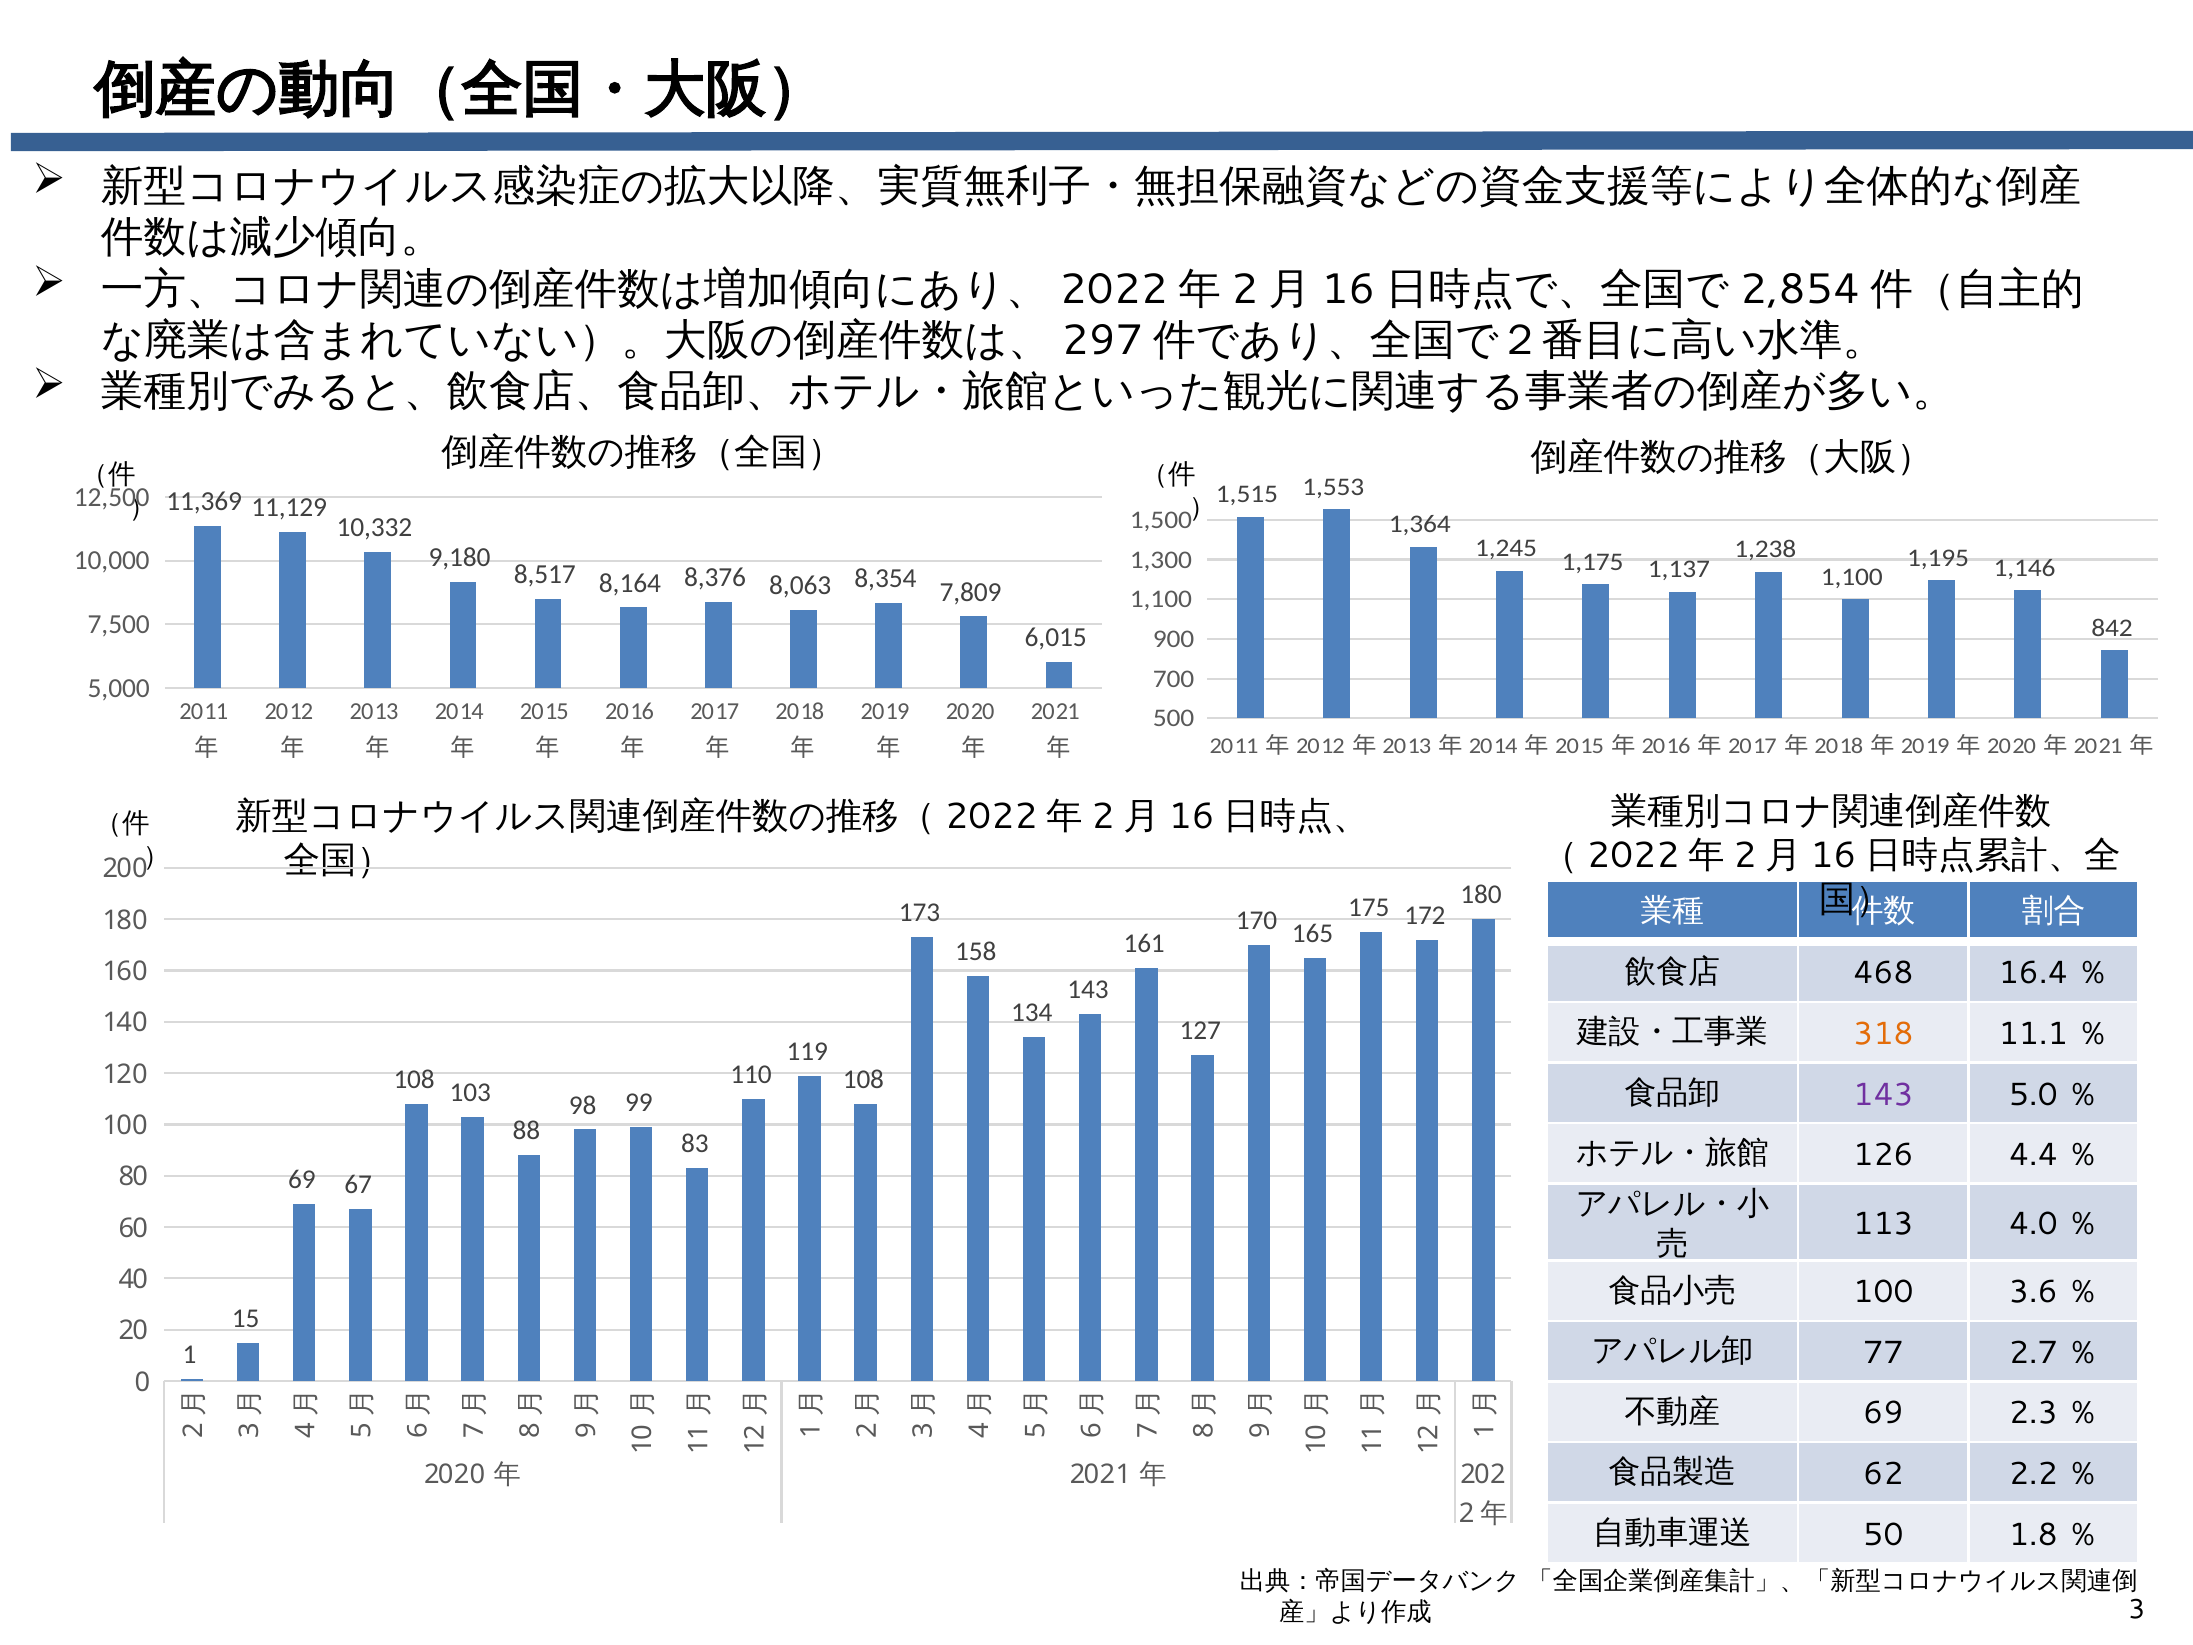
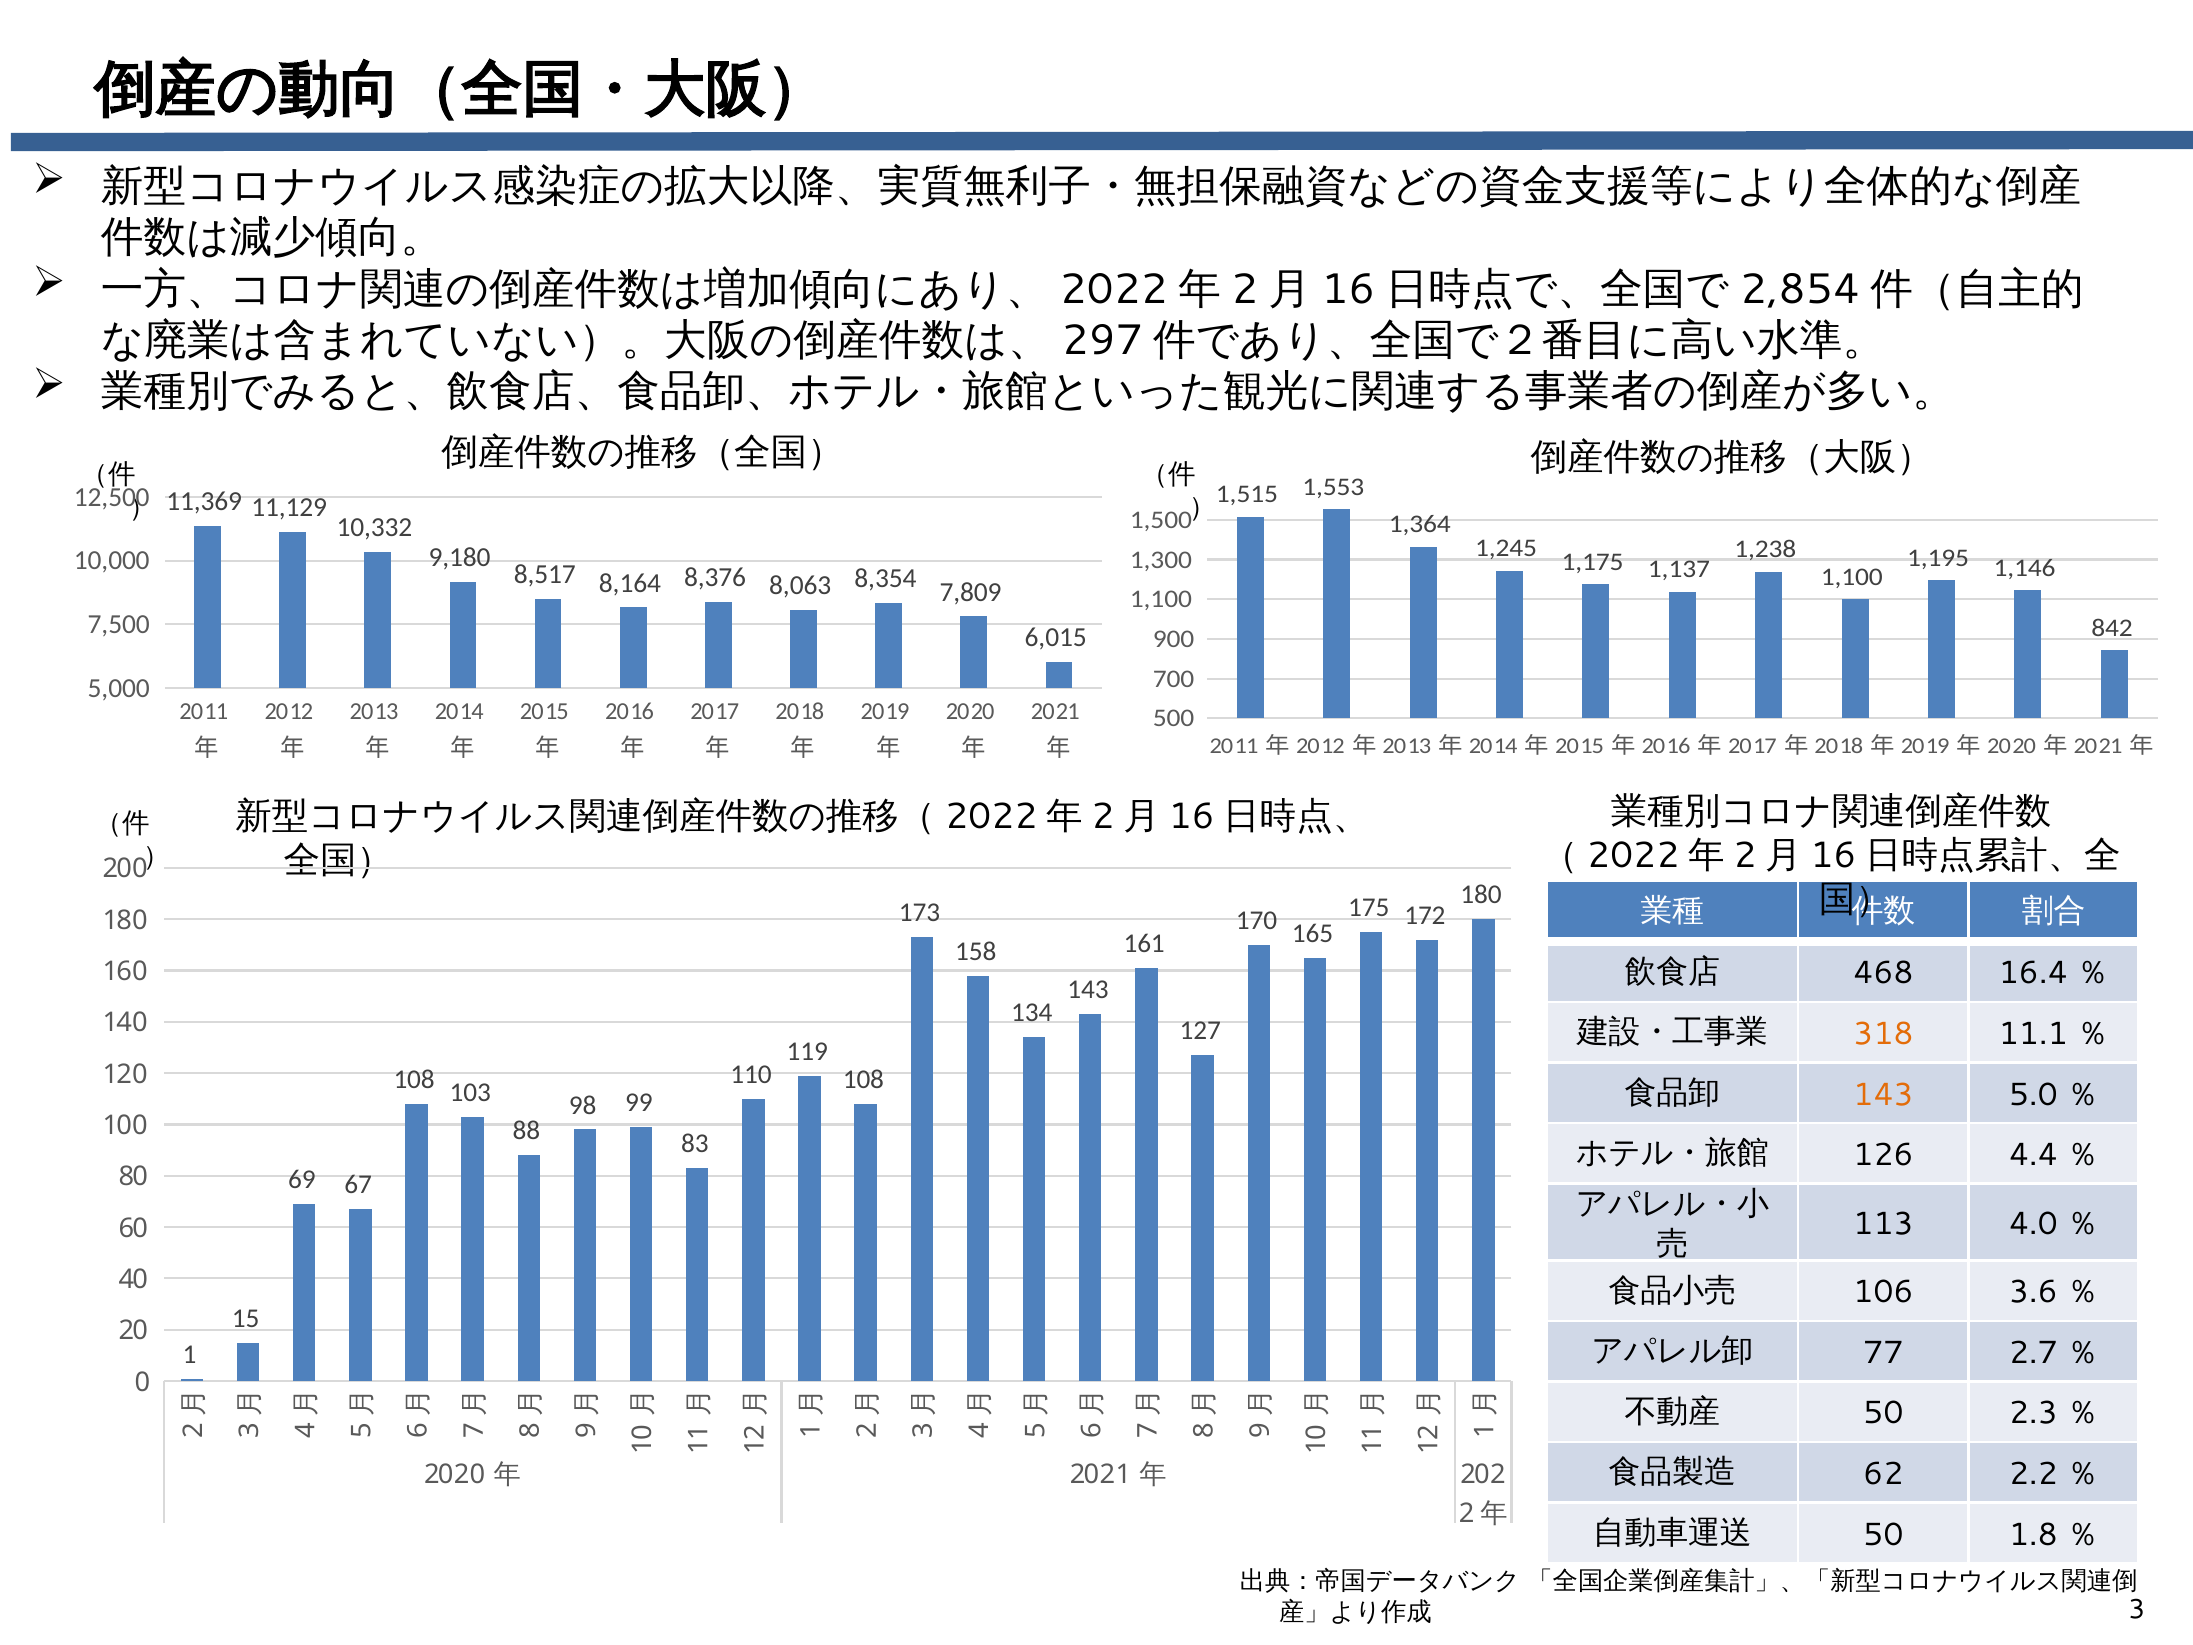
143 colour: purple -> orange (1883, 1094)
100: 100 -> 106 (1883, 1292)
69: 69 -> 50 (1883, 1413)
